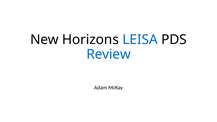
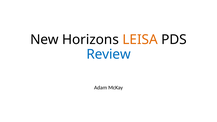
LEISA colour: blue -> orange (140, 40)
